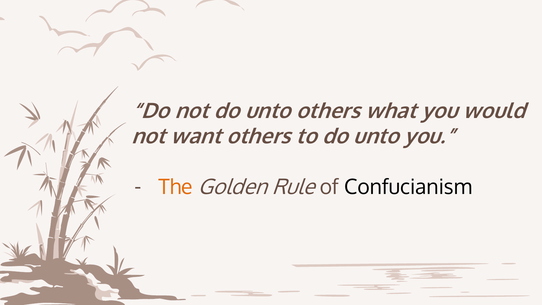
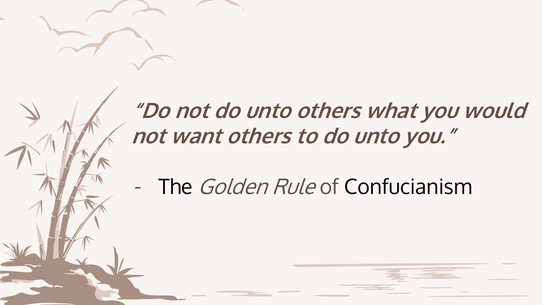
The colour: orange -> black (176, 187)
